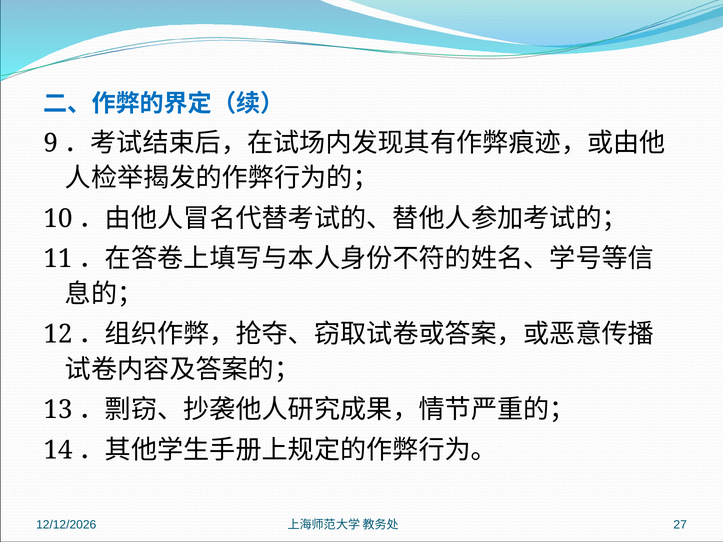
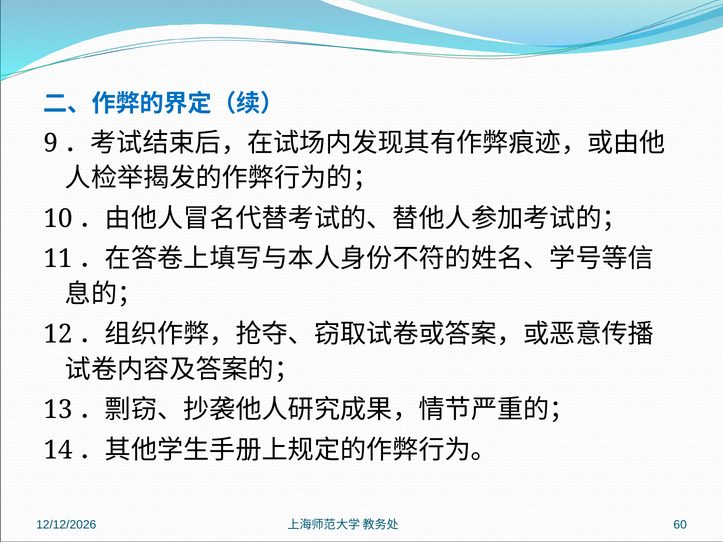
27: 27 -> 60 (680, 525)
